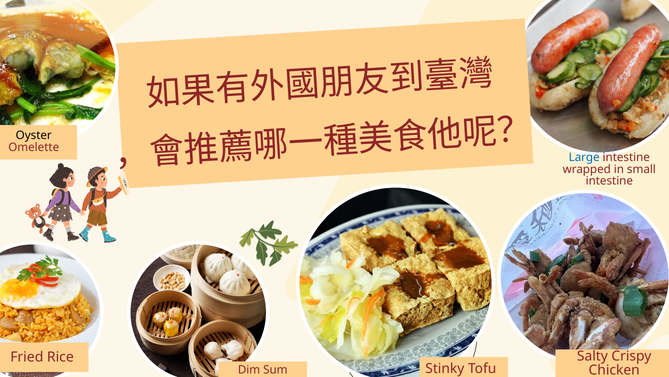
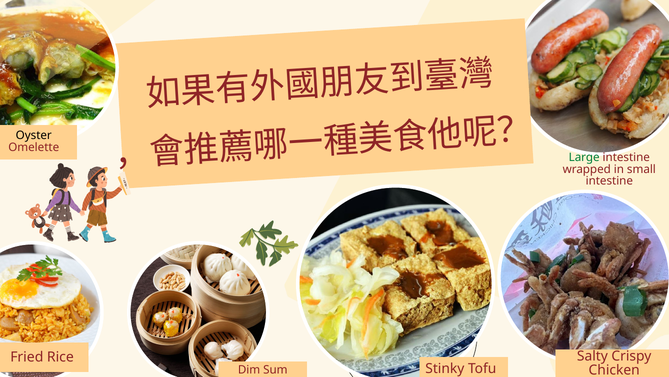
Large colour: blue -> green (584, 157)
